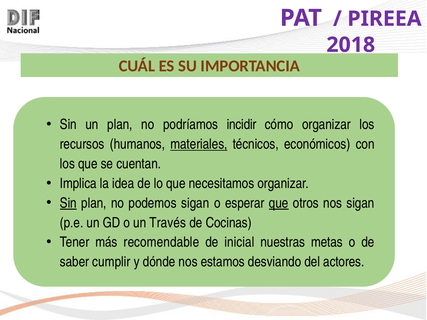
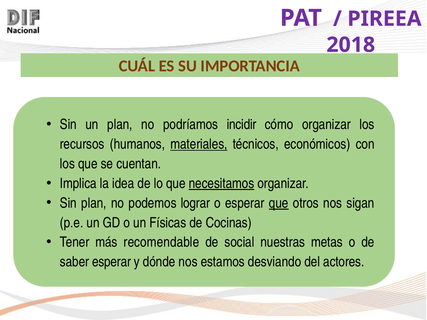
necesitamos underline: none -> present (222, 184)
Sin underline: present -> none (68, 203)
podemos sigan: sigan -> lograr (195, 203)
Través: Través -> Físicas (168, 223)
inicial: inicial -> social (239, 242)
saber cumplir: cumplir -> esperar (112, 262)
